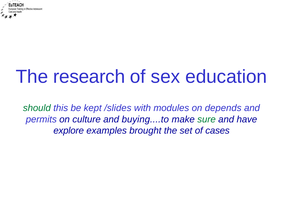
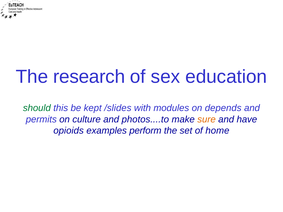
buying....to: buying....to -> photos....to (145, 119)
sure colour: green -> orange (207, 119)
explore: explore -> opioids (69, 131)
brought: brought -> perform (145, 131)
cases: cases -> home (217, 131)
